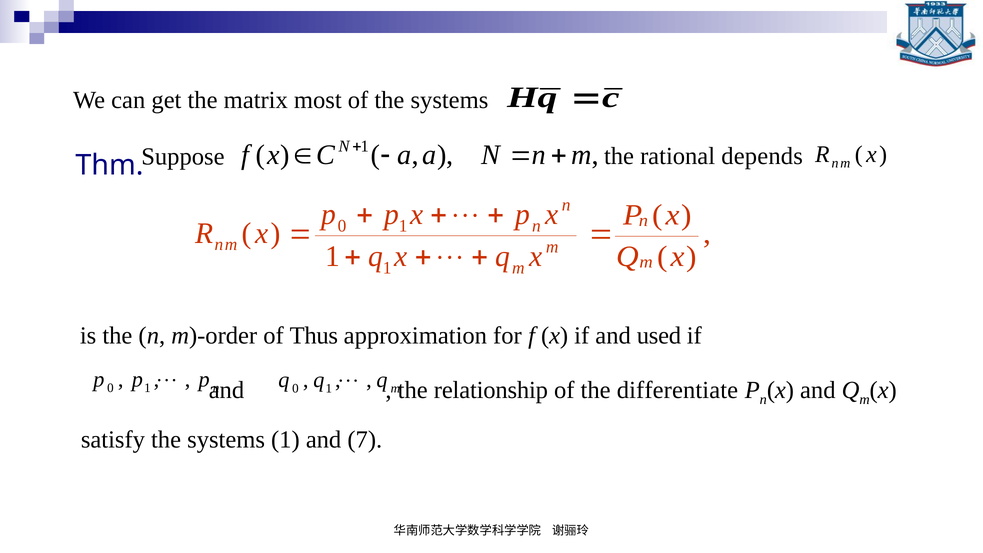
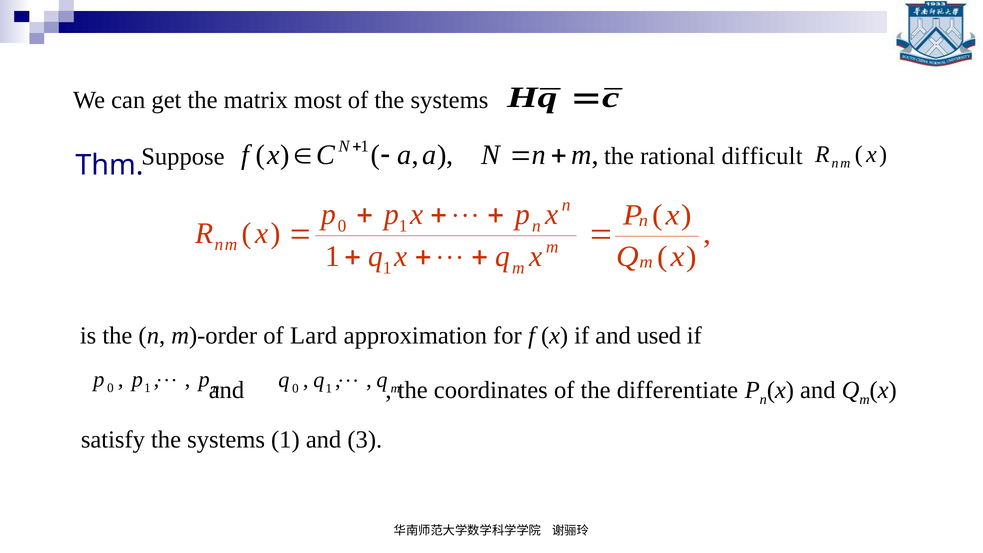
depends: depends -> difficult (762, 156)
Thus: Thus -> Lard (314, 335)
relationship: relationship -> coordinates (491, 390)
7: 7 -> 3 (365, 440)
